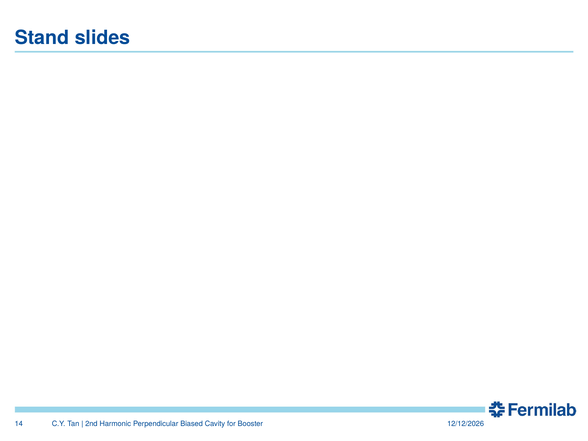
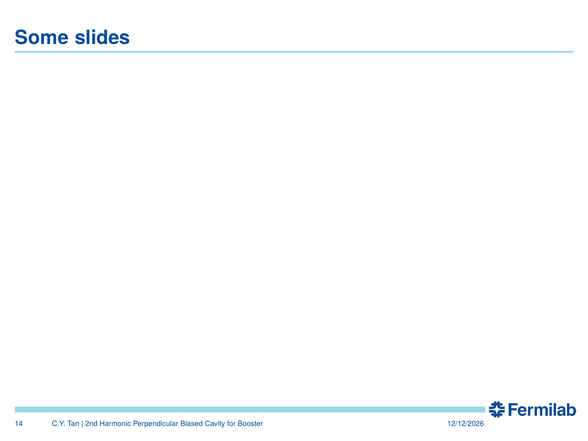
Stand: Stand -> Some (42, 38)
